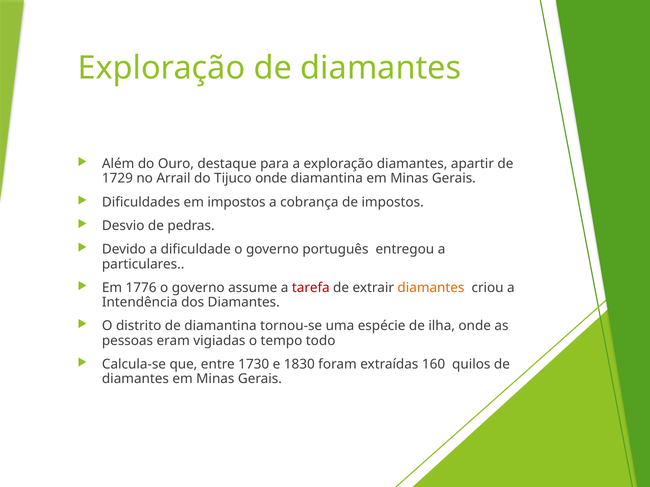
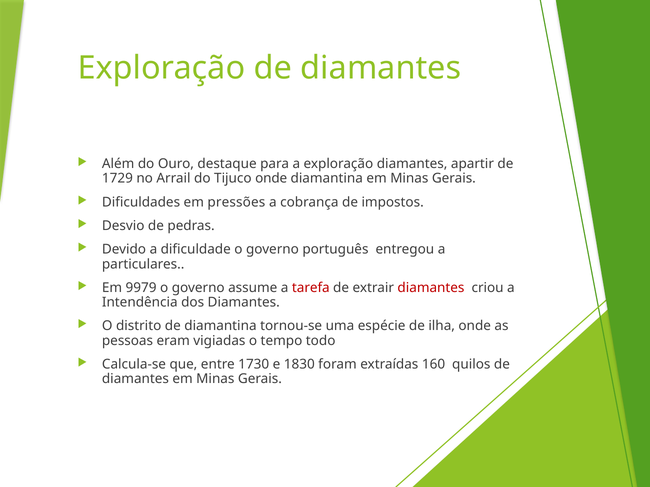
em impostos: impostos -> pressões (236, 202)
1776: 1776 -> 9979 (141, 288)
diamantes colour: orange -> red (431, 288)
